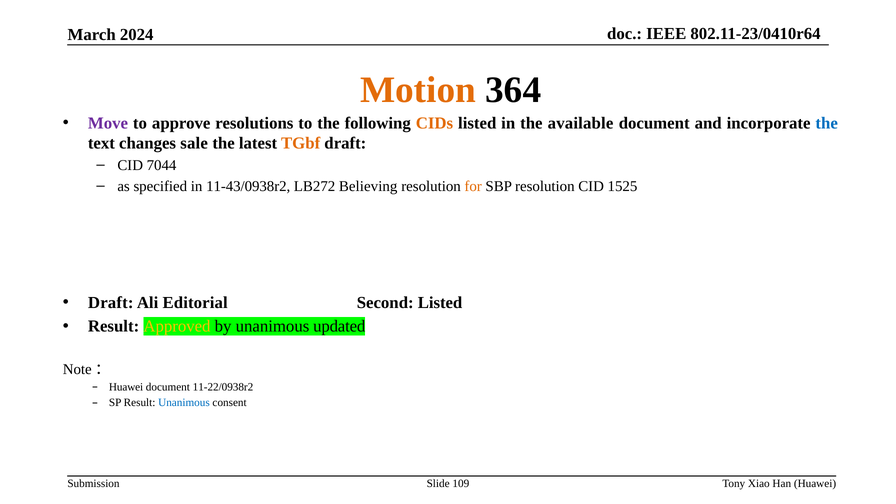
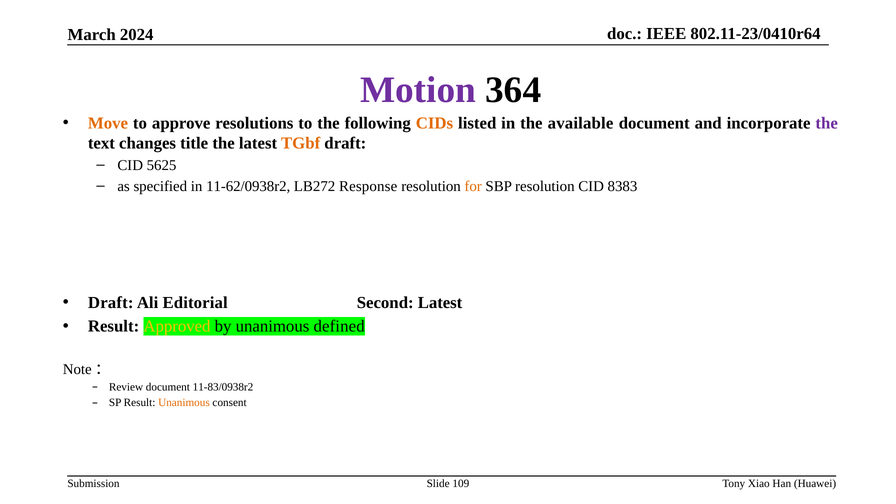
Motion colour: orange -> purple (418, 90)
Move colour: purple -> orange (108, 123)
the colour: blue -> purple (827, 123)
sale: sale -> title (194, 143)
7044: 7044 -> 5625 (162, 165)
11-43/0938r2: 11-43/0938r2 -> 11-62/0938r2 (248, 186)
Believing: Believing -> Response (368, 186)
1525: 1525 -> 8383 (622, 186)
Second Listed: Listed -> Latest (440, 303)
updated: updated -> defined (339, 326)
Huawei: Huawei -> Review (126, 387)
11-22/0938r2: 11-22/0938r2 -> 11-83/0938r2 (223, 387)
Unanimous colour: blue -> orange (184, 402)
